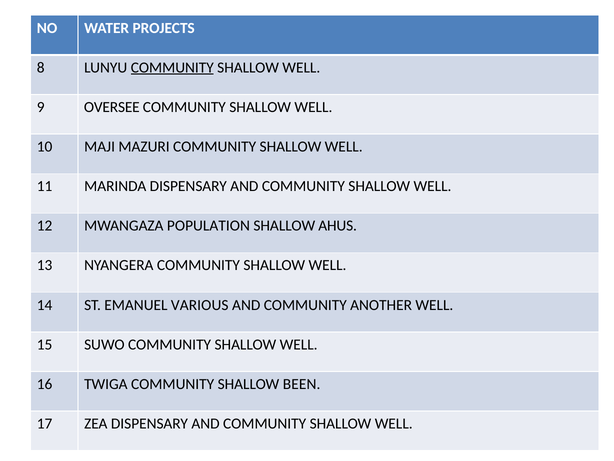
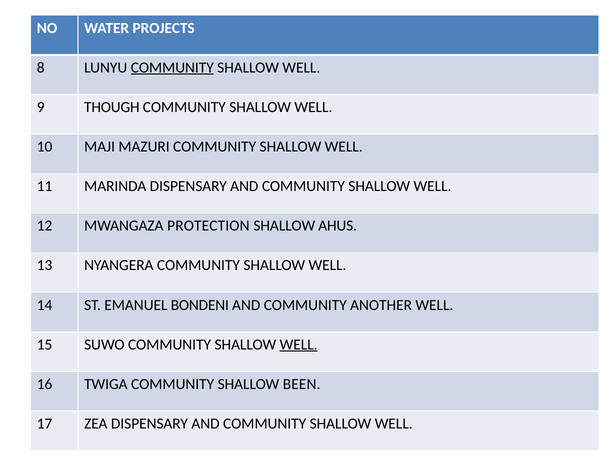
OVERSEE: OVERSEE -> THOUGH (112, 107)
POPULATION: POPULATION -> PROTECTION (208, 226)
VARIOUS: VARIOUS -> BONDENI (200, 305)
WELL underline: none -> present (299, 344)
